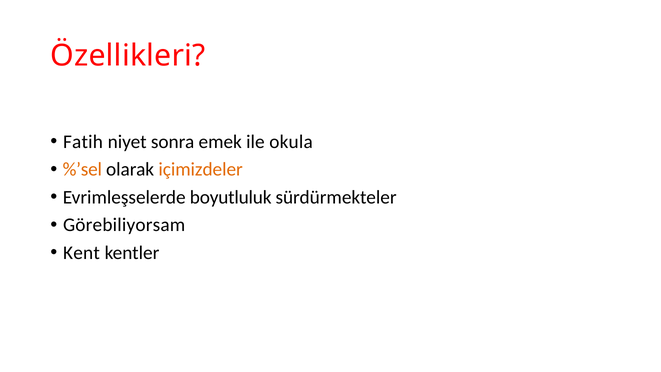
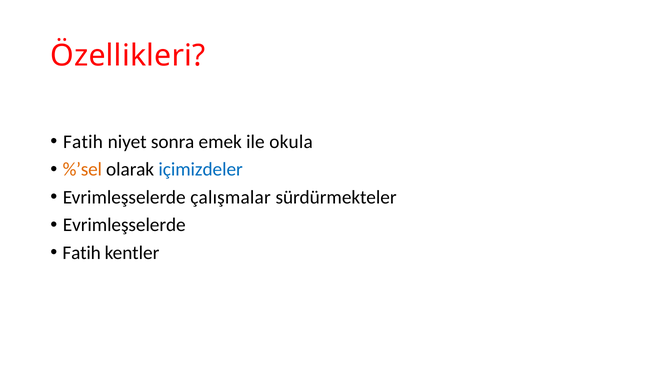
içimizdeler colour: orange -> blue (201, 170)
boyutluluk: boyutluluk -> çalışmalar (230, 197)
Görebiliyorsam: Görebiliyorsam -> Evrimleşselerde (124, 225)
Kent: Kent -> Fatih (82, 253)
